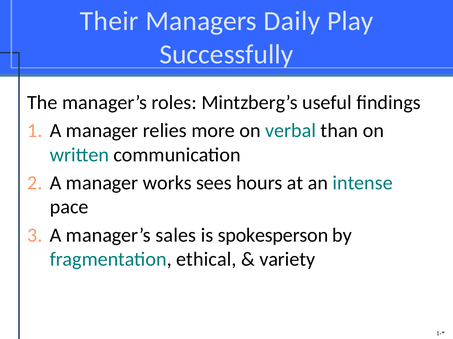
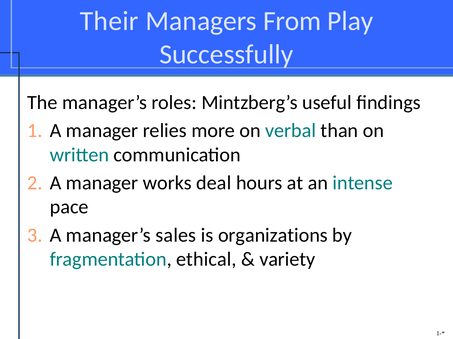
Daily: Daily -> From (292, 21)
sees: sees -> deal (214, 183)
spokesperson: spokesperson -> organizations (273, 236)
